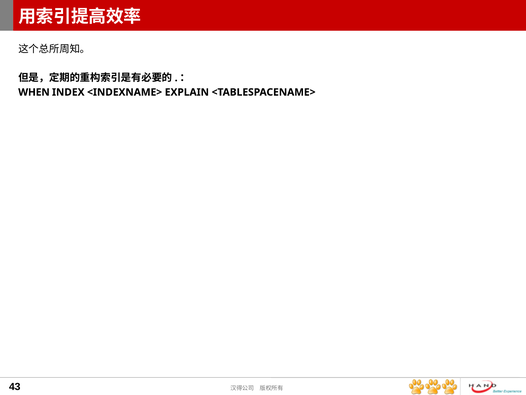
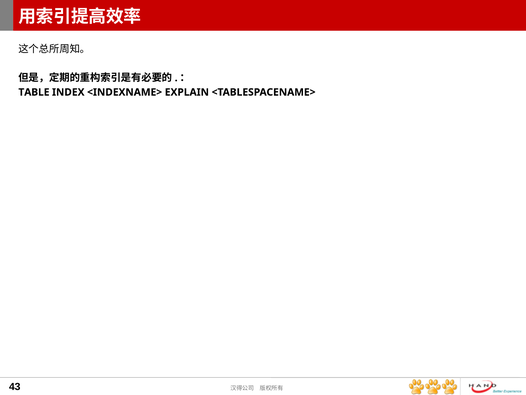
WHEN: WHEN -> TABLE (34, 92)
